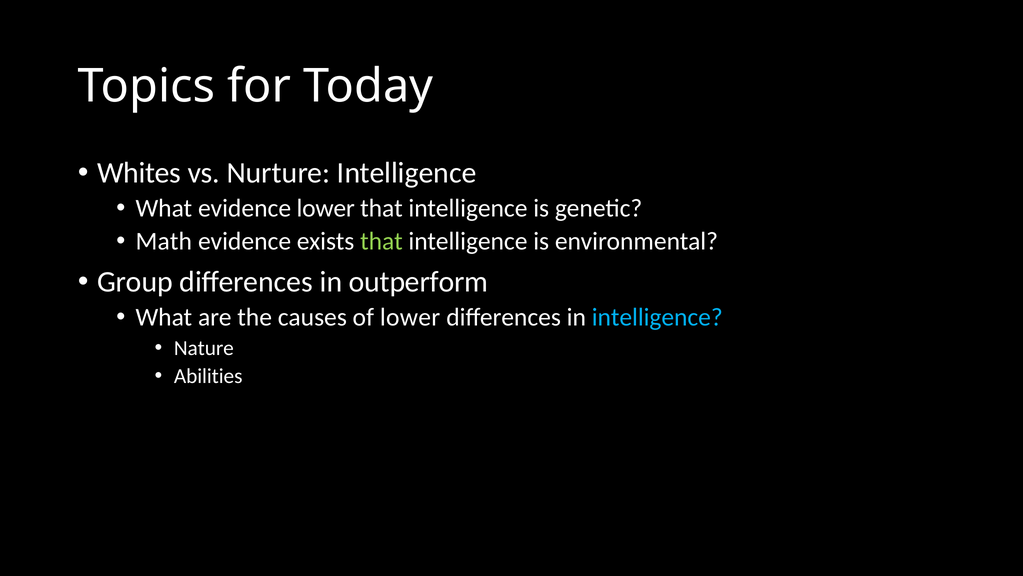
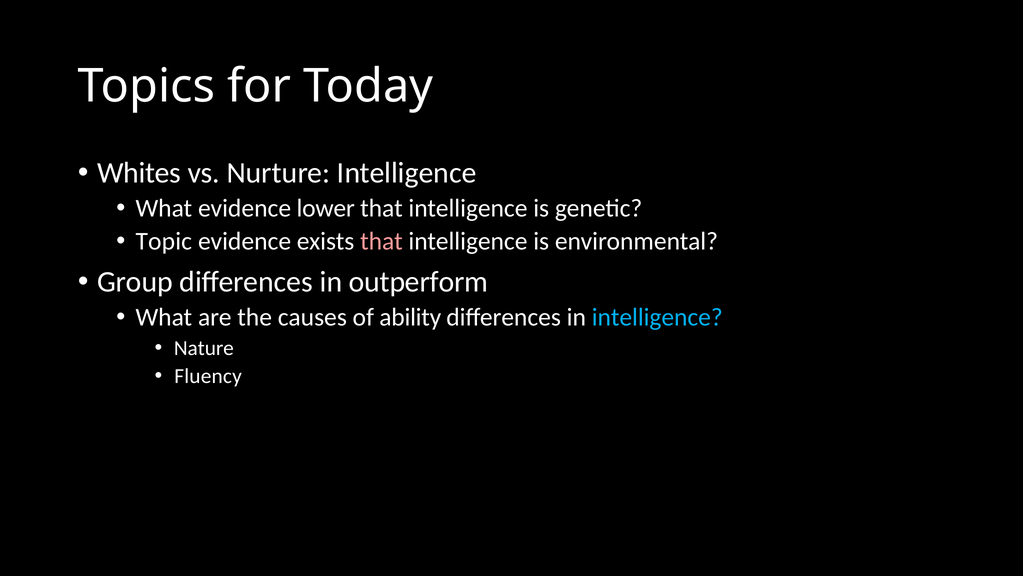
Math: Math -> Topic (164, 241)
that colour: light green -> pink (381, 241)
of lower: lower -> ability (410, 317)
Abilities: Abilities -> Fluency (208, 376)
